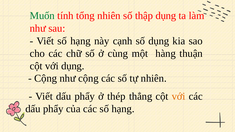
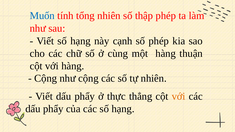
Muốn colour: green -> blue (42, 16)
thập dụng: dụng -> phép (166, 16)
số dụng: dụng -> phép (159, 41)
với dụng: dụng -> hàng (73, 66)
thép: thép -> thực (116, 96)
